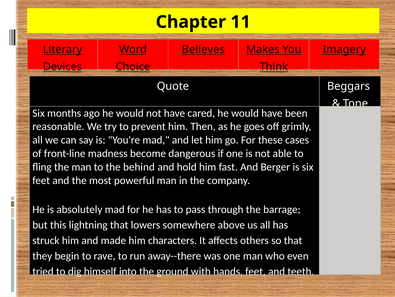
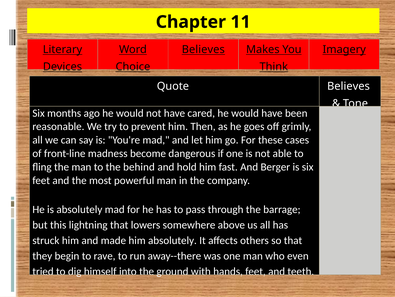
Quote Beggars: Beggars -> Believes (349, 86)
him characters: characters -> absolutely (172, 240)
